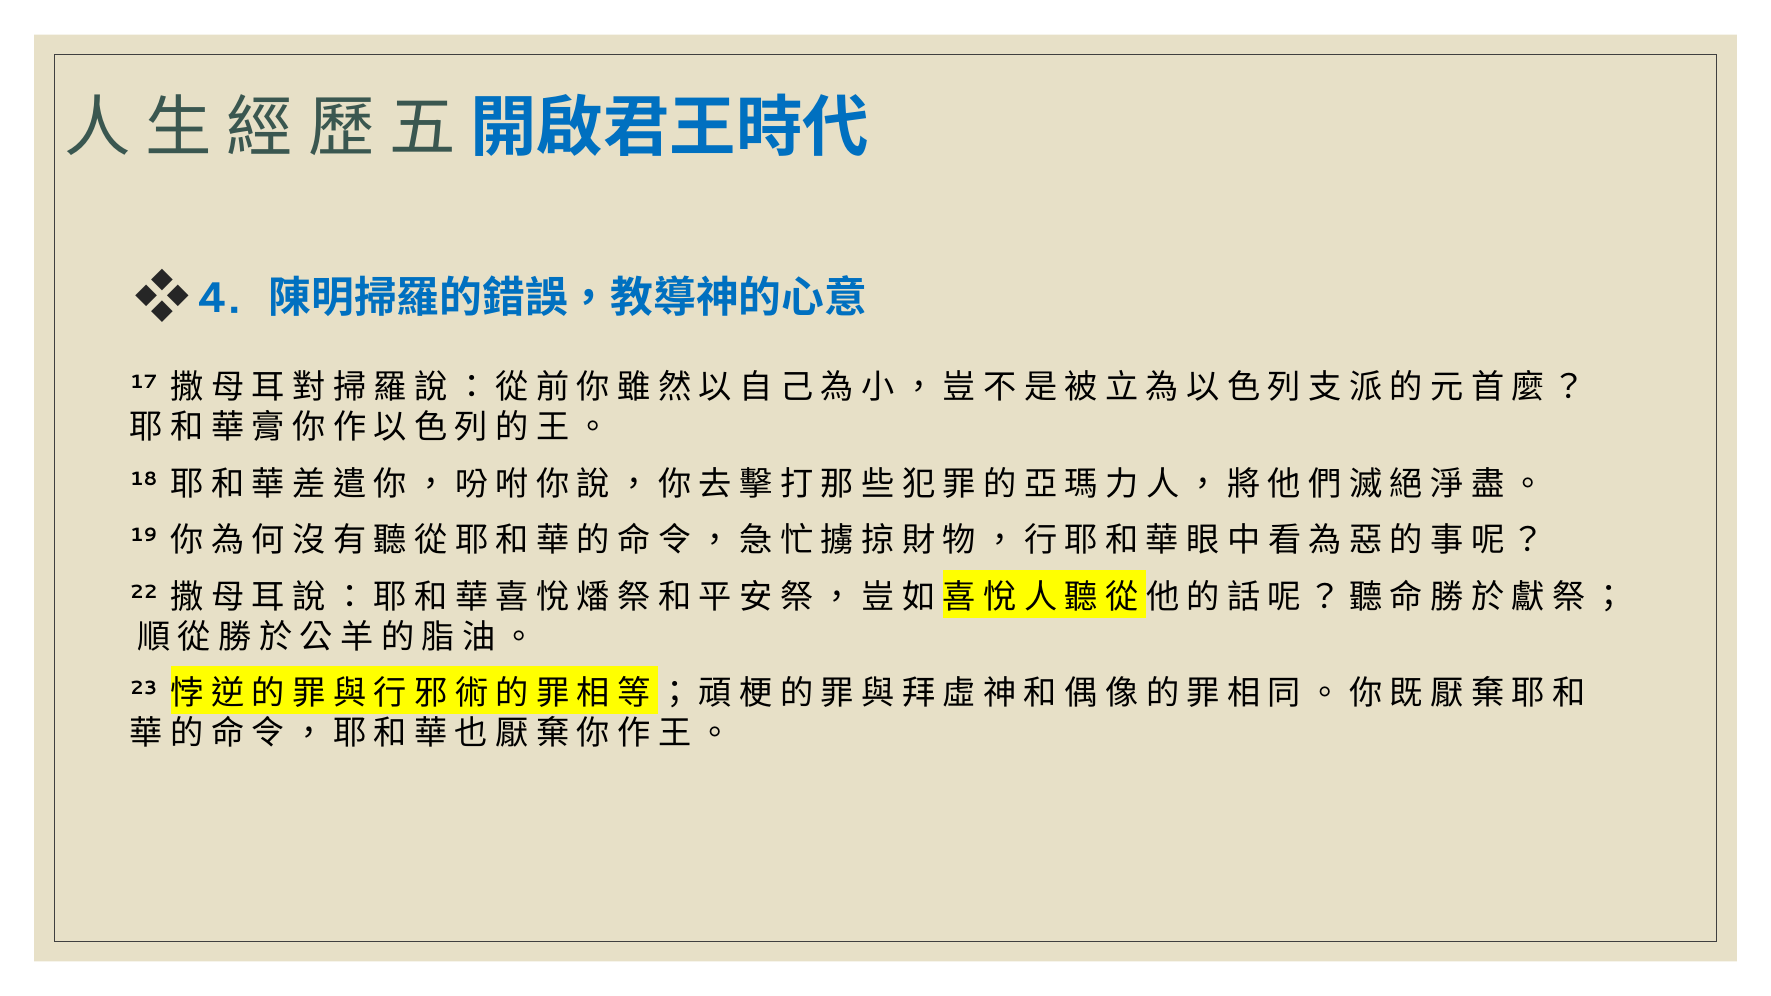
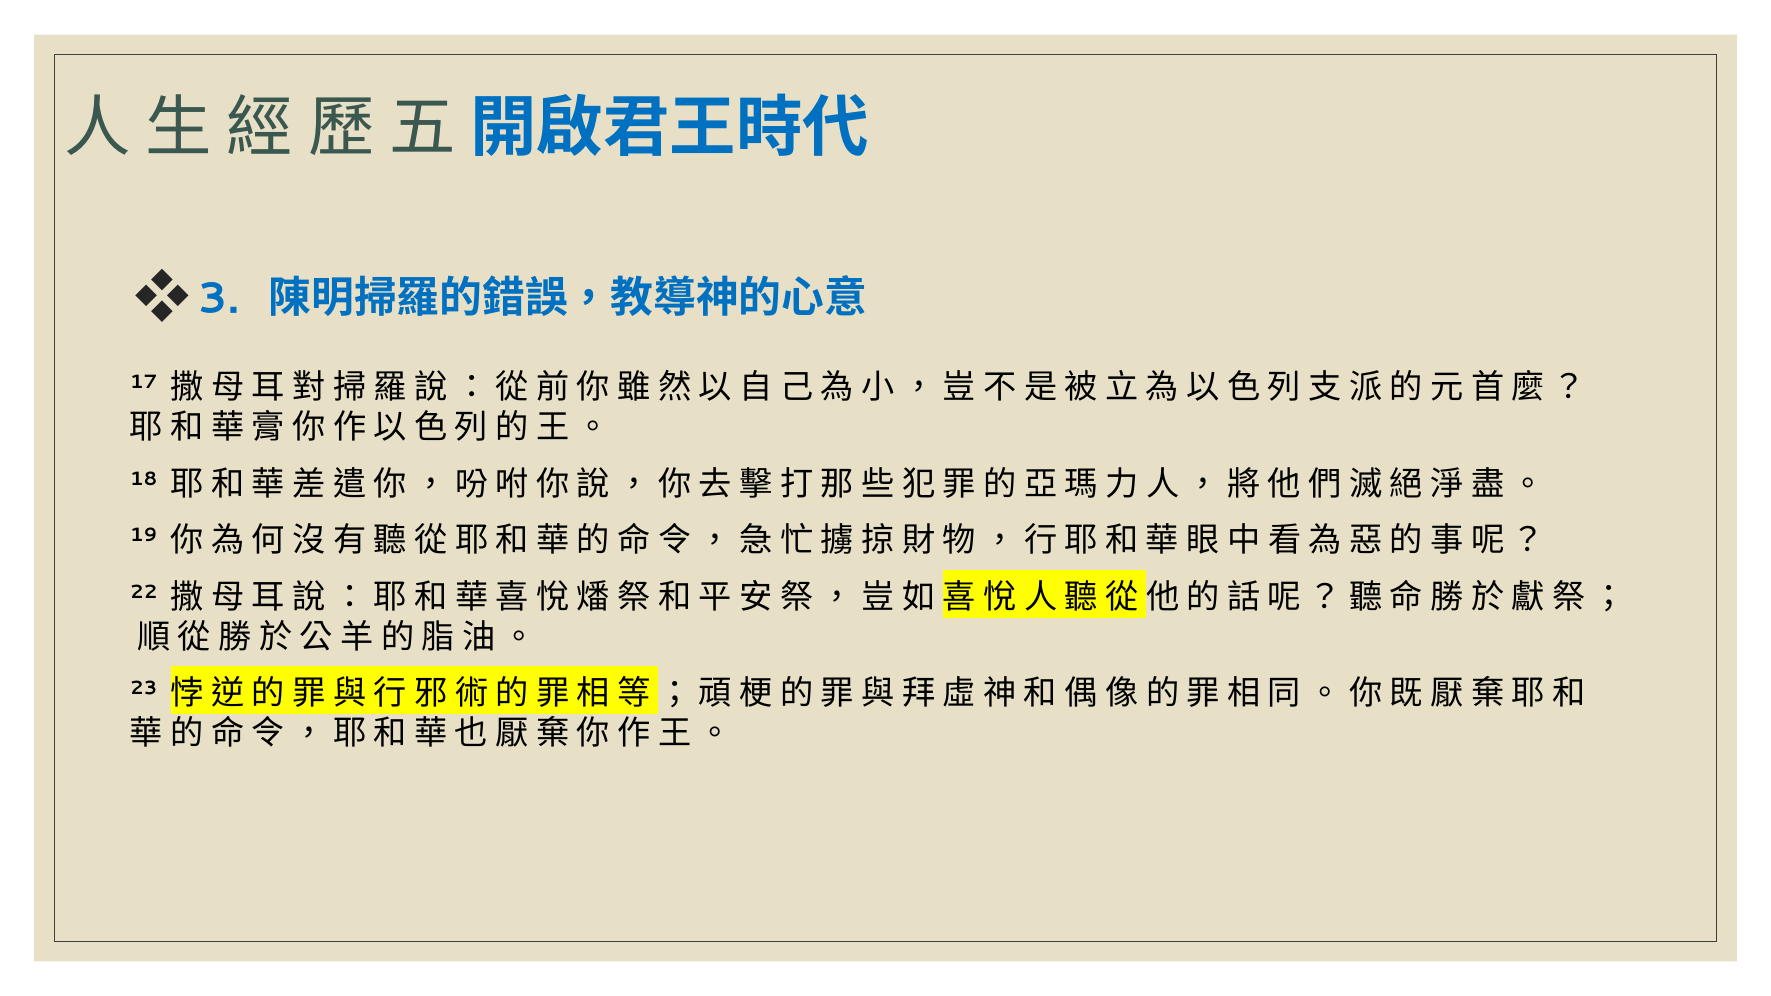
4: 4 -> 3 (218, 298)
